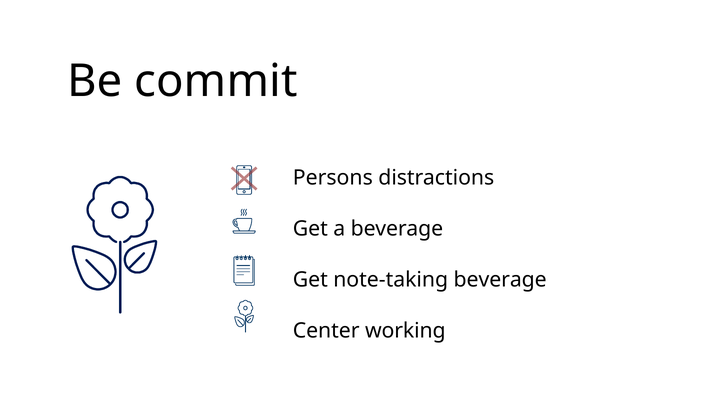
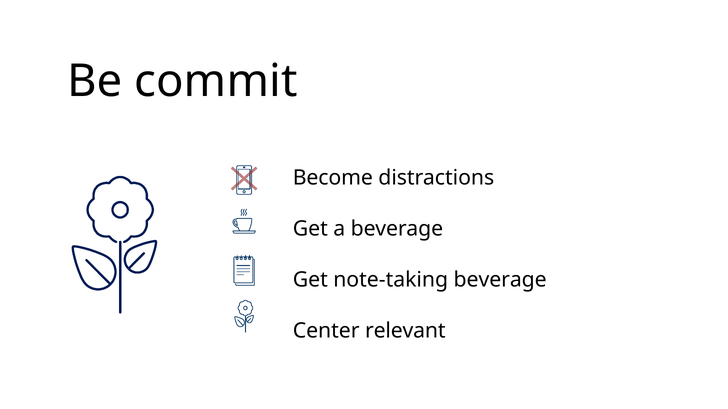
Persons: Persons -> Become (333, 178)
working: working -> relevant (405, 331)
